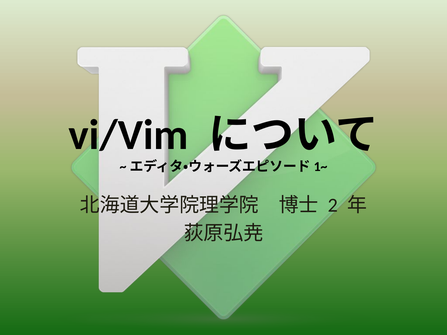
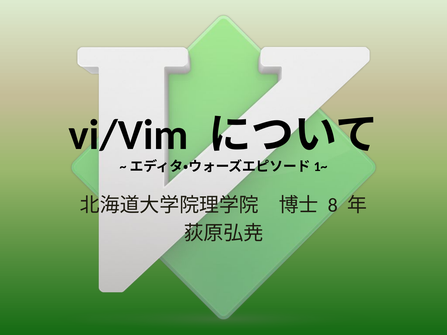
2: 2 -> 8 (333, 206)
